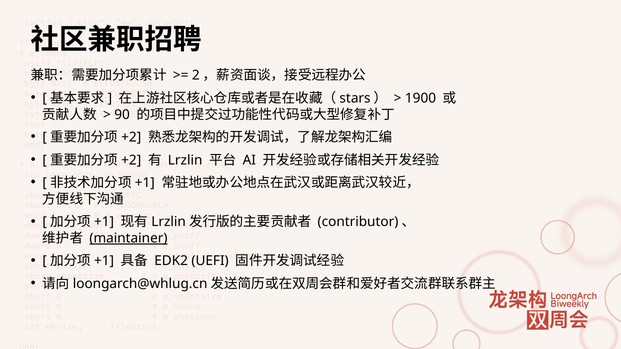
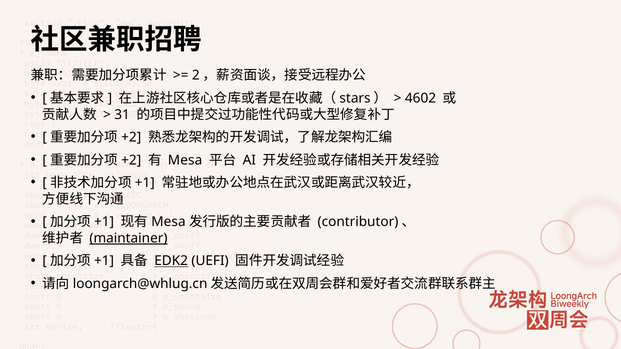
1900: 1900 -> 4602 (421, 98)
90: 90 -> 31 (122, 115)
Lrzlin: Lrzlin -> Mesa (185, 160)
Lrzlin: Lrzlin -> Mesa (169, 222)
EDK2 underline: none -> present (171, 261)
